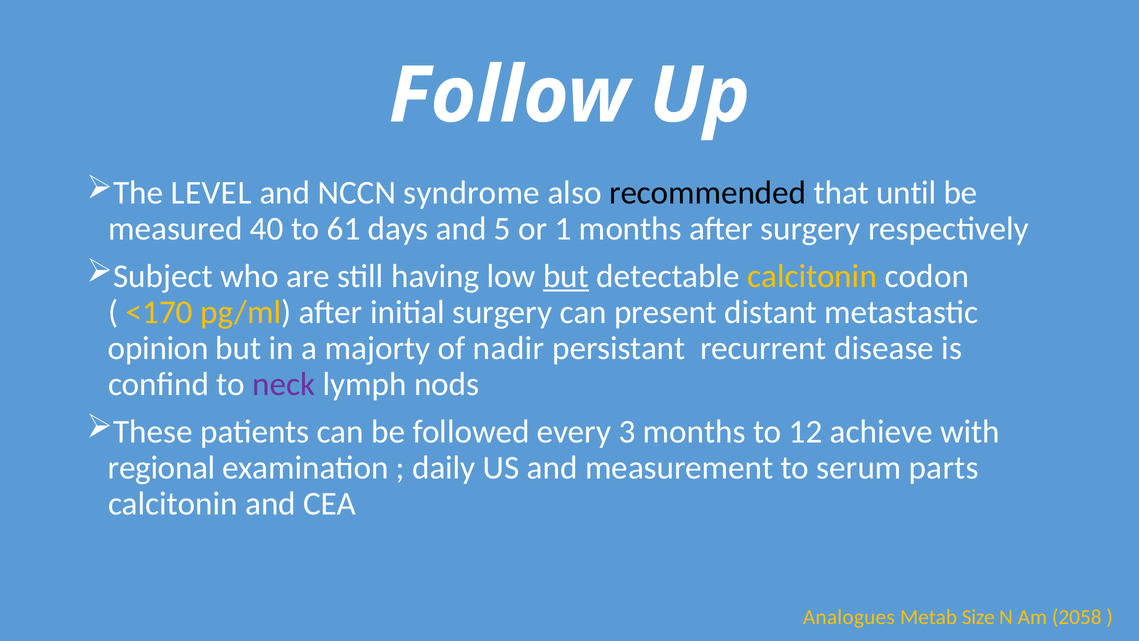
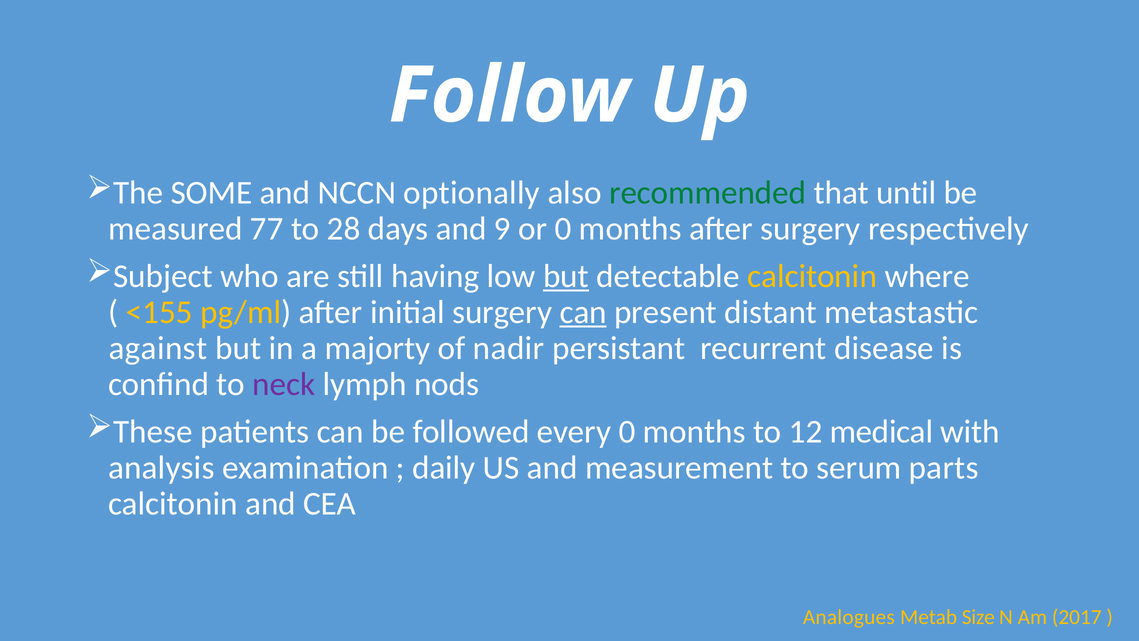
LEVEL: LEVEL -> SOME (211, 193)
syndrome: syndrome -> optionally (472, 193)
recommended colour: black -> green (708, 193)
40: 40 -> 77 (267, 228)
61: 61 -> 28 (344, 228)
5: 5 -> 9 (502, 228)
or 1: 1 -> 0 (563, 228)
codon: codon -> where (927, 276)
<170: <170 -> <155 (159, 312)
can underline: none -> present (583, 312)
opinion: opinion -> against (158, 348)
every 3: 3 -> 0 (627, 432)
achieve: achieve -> medical (881, 432)
regional: regional -> analysis (161, 468)
2058: 2058 -> 2017 (1077, 617)
